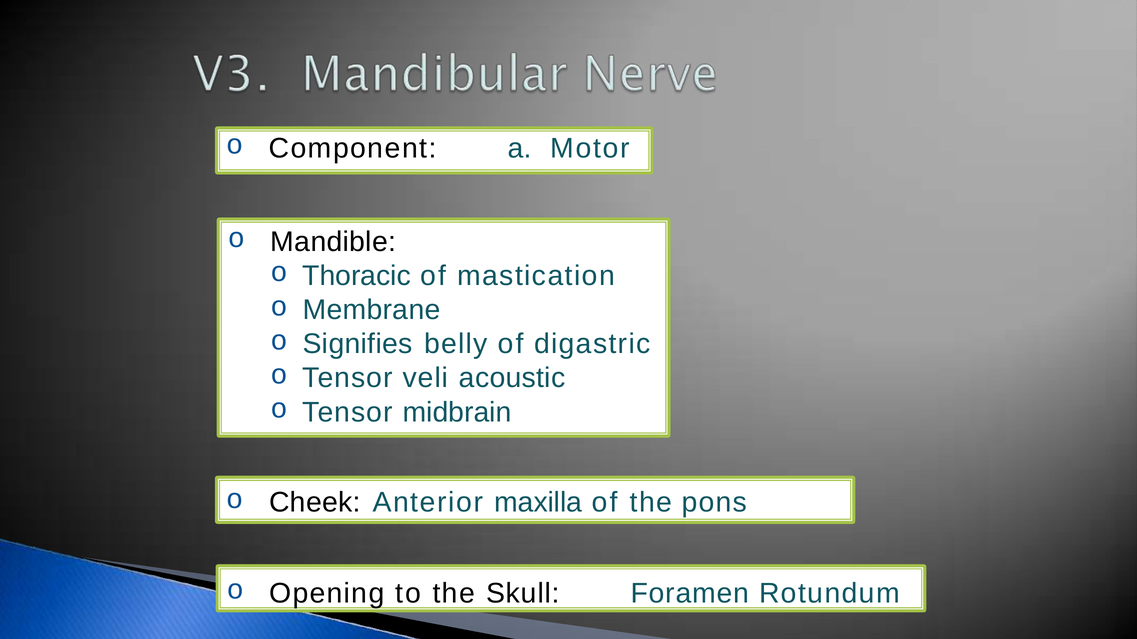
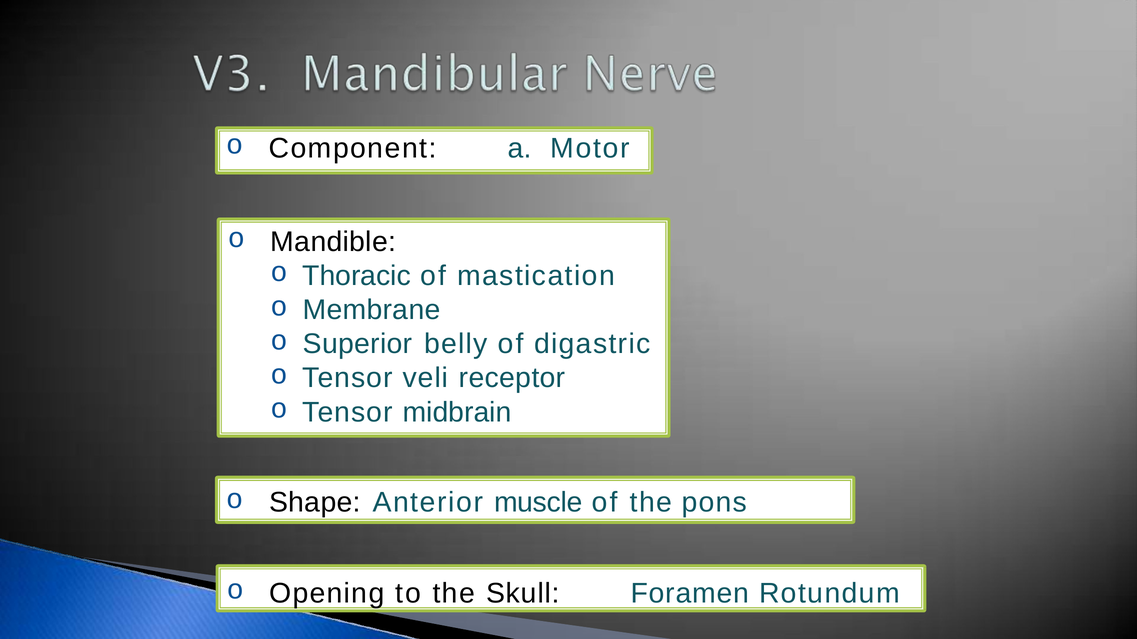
Signifies: Signifies -> Superior (358, 344)
acoustic: acoustic -> receptor (512, 378)
Cheek: Cheek -> Shape (315, 503)
maxilla: maxilla -> muscle (538, 503)
